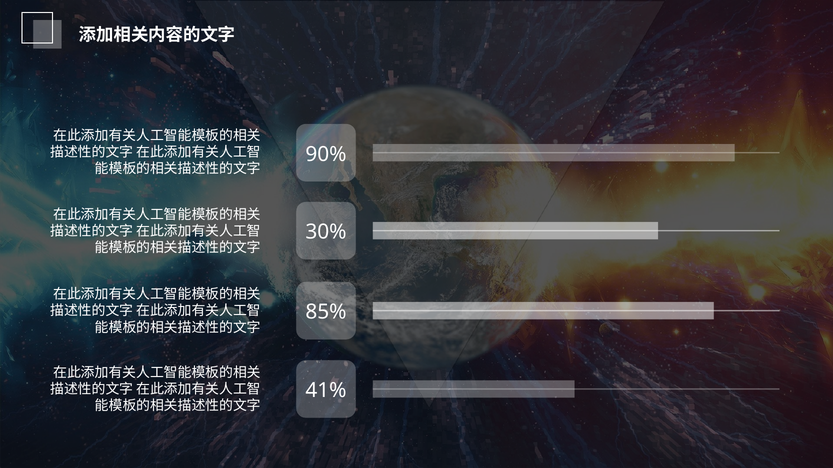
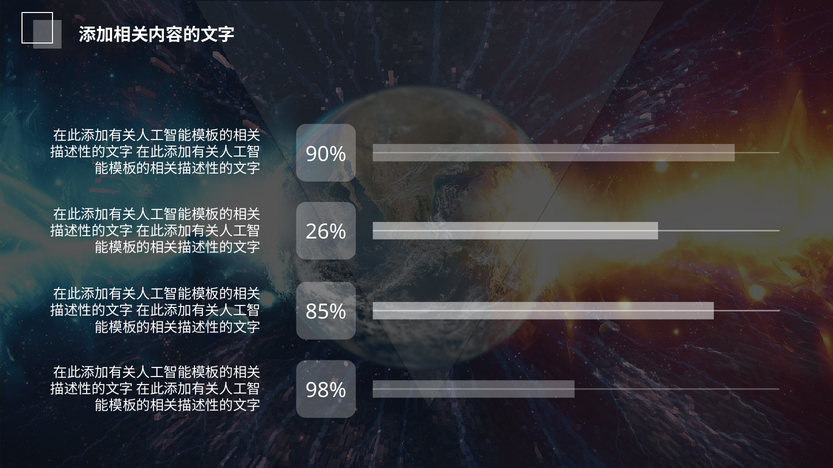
30%: 30% -> 26% (326, 232)
41%: 41% -> 98% (326, 391)
